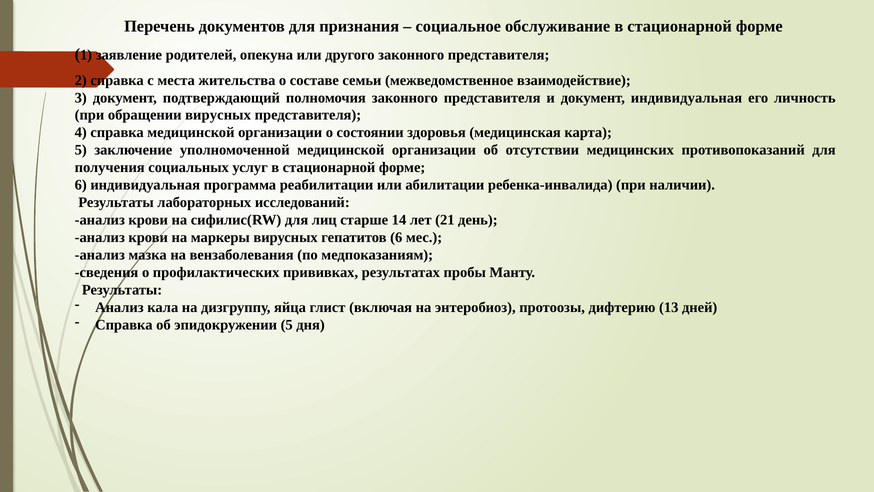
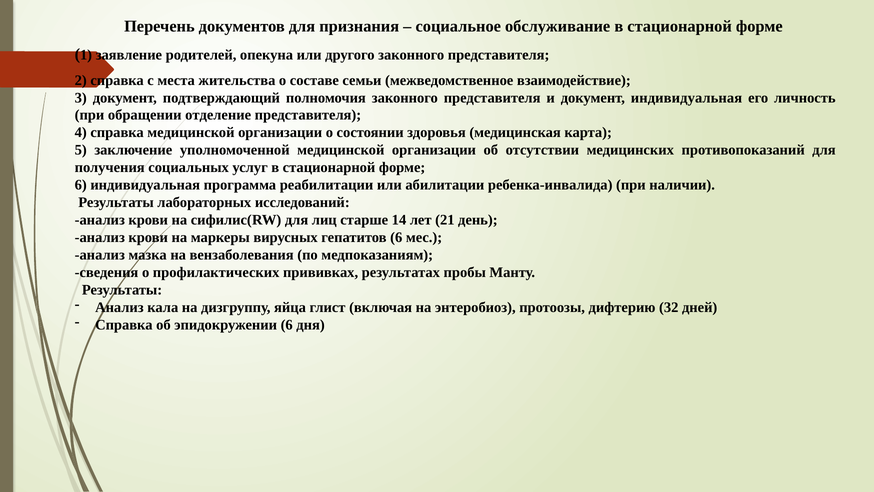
обращении вирусных: вирусных -> отделение (218, 115)
13: 13 -> 32 (669, 307)
эпидокружении 5: 5 -> 6 (287, 325)
